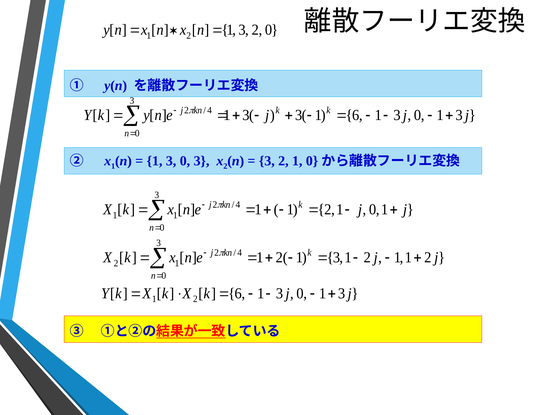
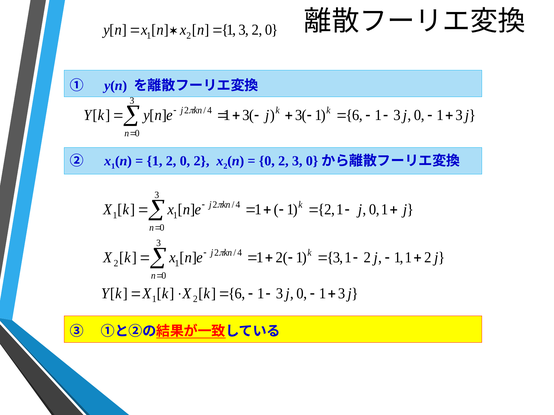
3: 3 -> 2 (171, 161)
3: 3 -> 2 (202, 161)
3: 3 -> 0 (267, 161)
1: 1 -> 3 (297, 161)
